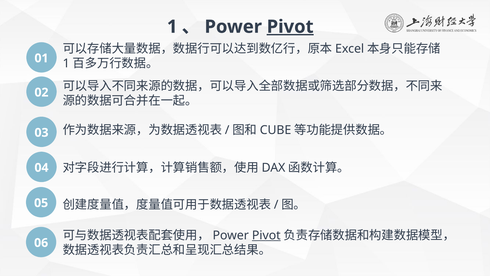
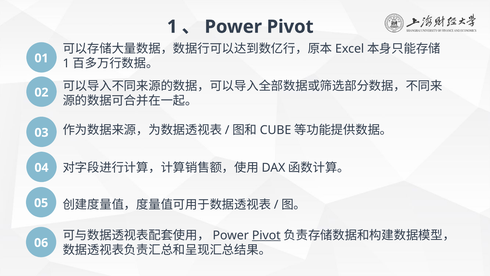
Pivot underline: present -> none (290, 27)
